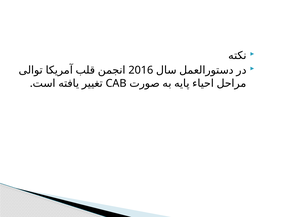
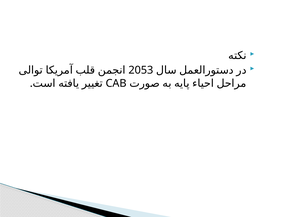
2016: 2016 -> 2053 (141, 70)
